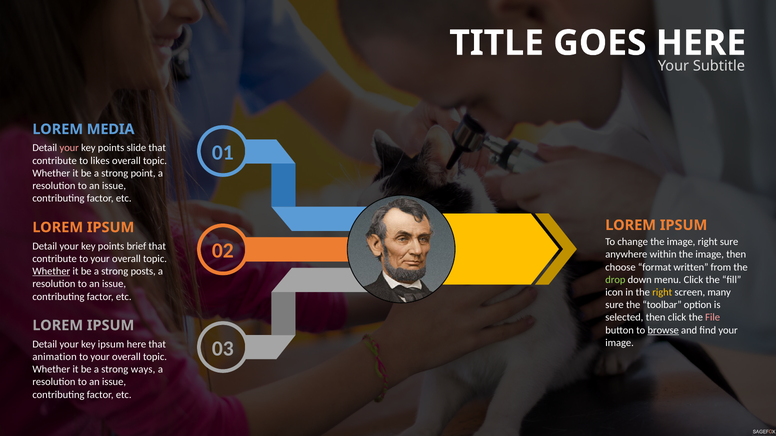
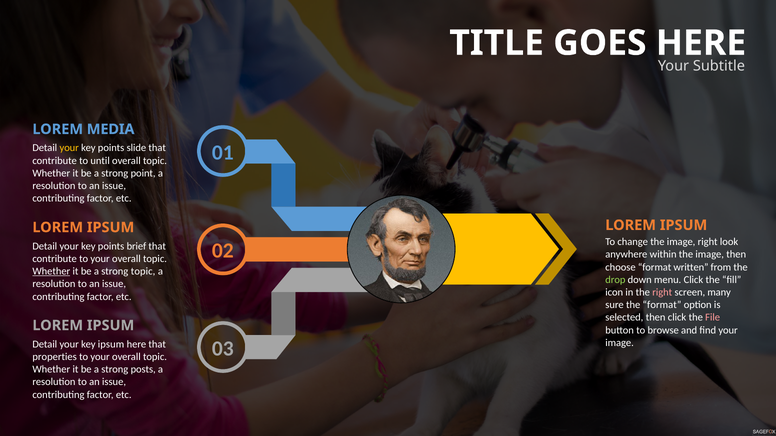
your colour: pink -> yellow (69, 148)
likes: likes -> until (100, 161)
right sure: sure -> look (729, 242)
strong posts: posts -> topic (143, 272)
right colour: yellow -> pink (662, 293)
the toolbar: toolbar -> format (662, 305)
browse underline: present -> none (663, 331)
animation: animation -> properties (55, 357)
ways: ways -> posts (143, 370)
